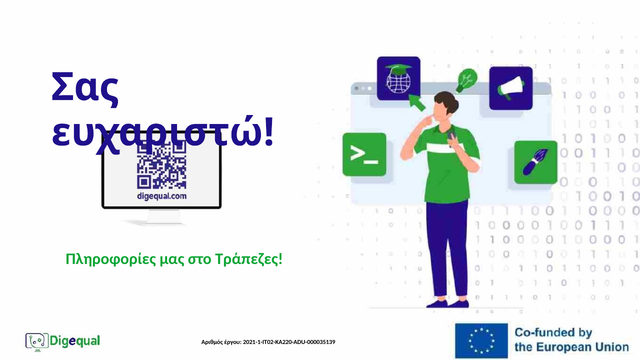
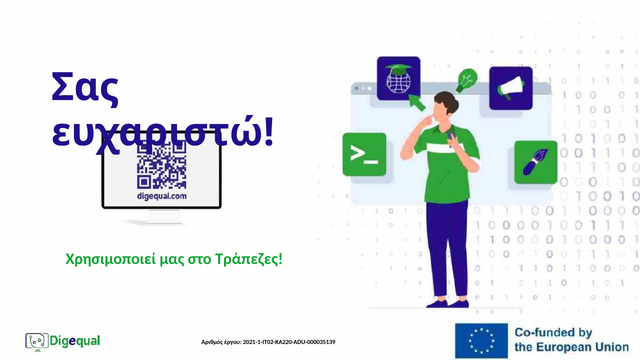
Πληροφορίες: Πληροφορίες -> Χρησιμοποιεί (111, 259)
